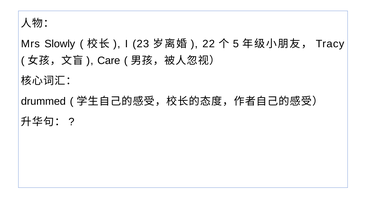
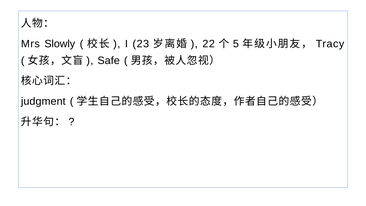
Care: Care -> Safe (109, 60)
drummed: drummed -> judgment (43, 101)
